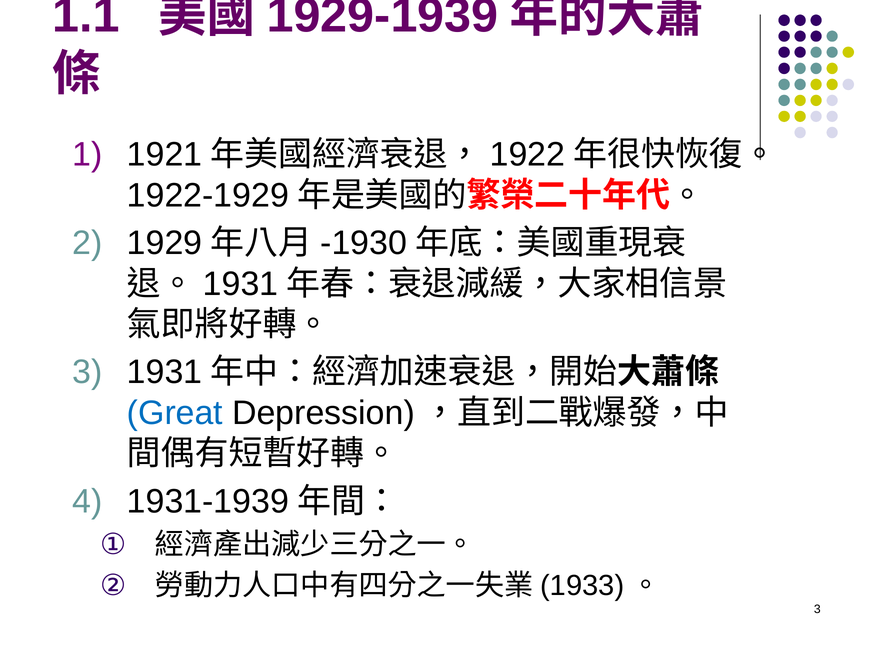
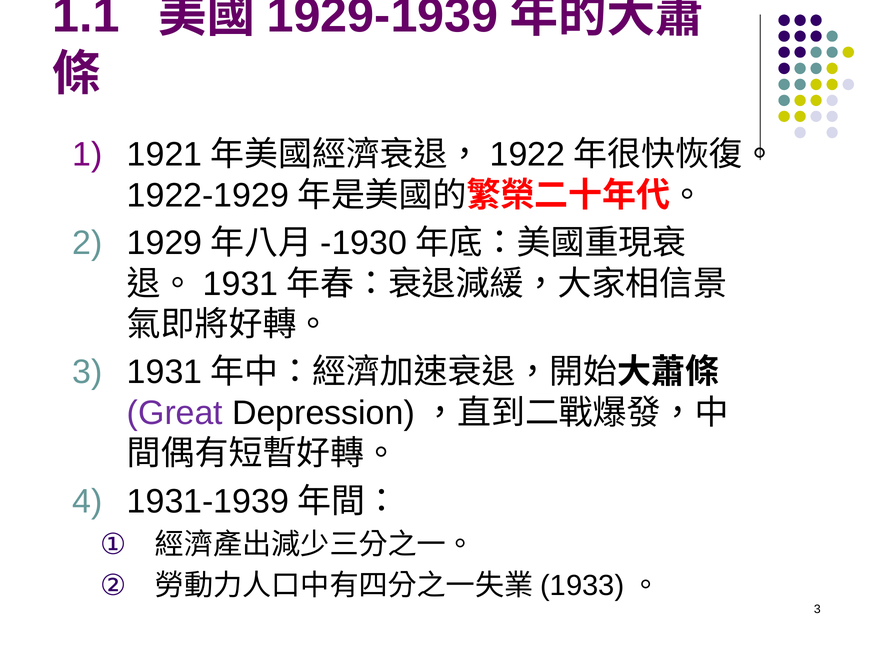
Great colour: blue -> purple (175, 413)
